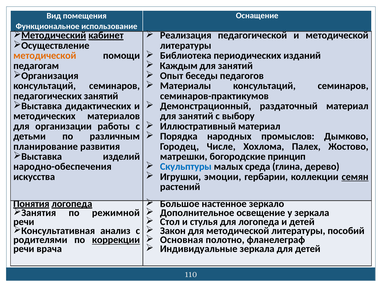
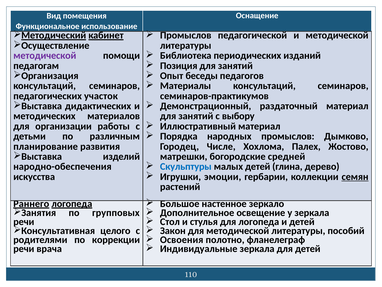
Реализация: Реализация -> Промыслов (186, 35)
методической colour: orange -> purple (45, 55)
Каждым: Каждым -> Позиция (179, 66)
педагогических занятий: занятий -> участок (101, 96)
принцип: принцип -> средней (287, 156)
малых среда: среда -> детей (258, 166)
Понятия: Понятия -> Раннего (31, 203)
режимной: режимной -> групповых (116, 212)
анализ: анализ -> целого (115, 230)
Основная: Основная -> Освоения (182, 239)
коррекции underline: present -> none (116, 239)
